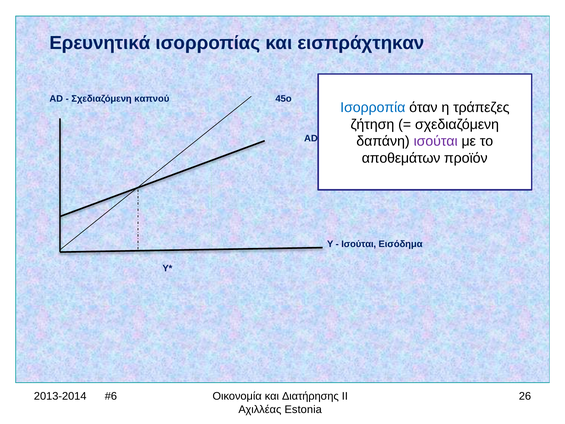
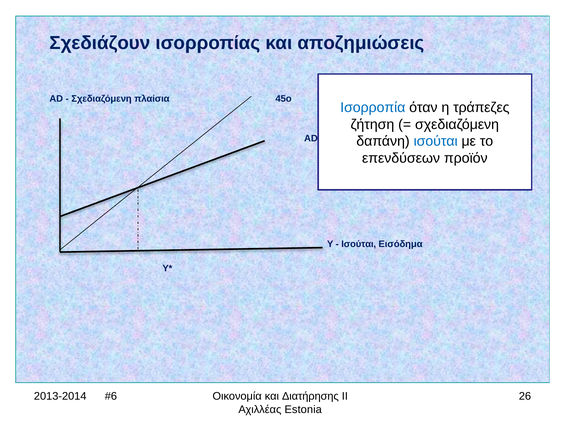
Ερευνητικά: Ερευνητικά -> Σχεδιάζουν (100, 43)
εισπράχτηκαν: εισπράχτηκαν -> αποζημιώσεις (361, 43)
καπνού: καπνού -> πλαίσια (152, 99)
ισούται colour: purple -> blue (436, 141)
αποθεμάτων: αποθεμάτων -> επενδύσεων (401, 158)
